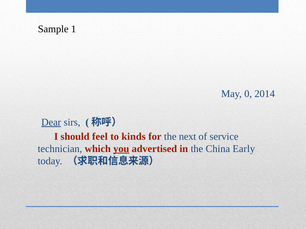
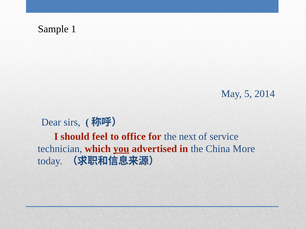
0: 0 -> 5 (248, 94)
Dear underline: present -> none (51, 123)
kinds: kinds -> office (134, 137)
Early: Early -> More (244, 149)
